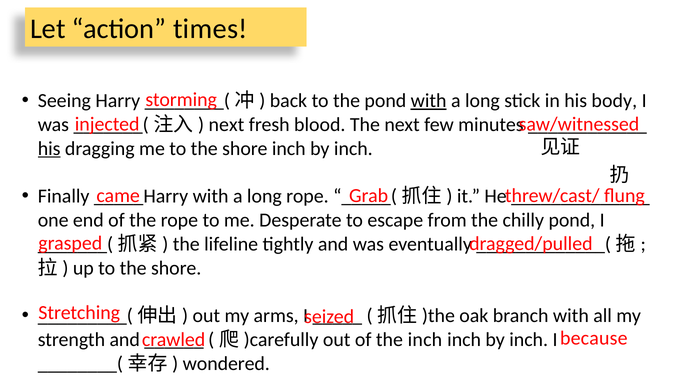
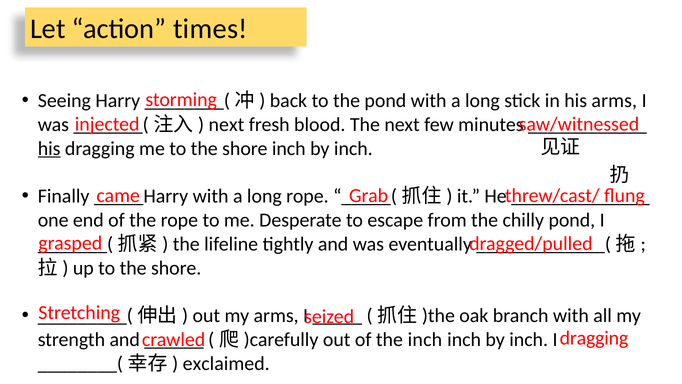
with underline: present -> none (429, 101)
his body: body -> arms (614, 101)
because: because -> dragging (594, 338)
wondered: wondered -> exclaimed (226, 363)
